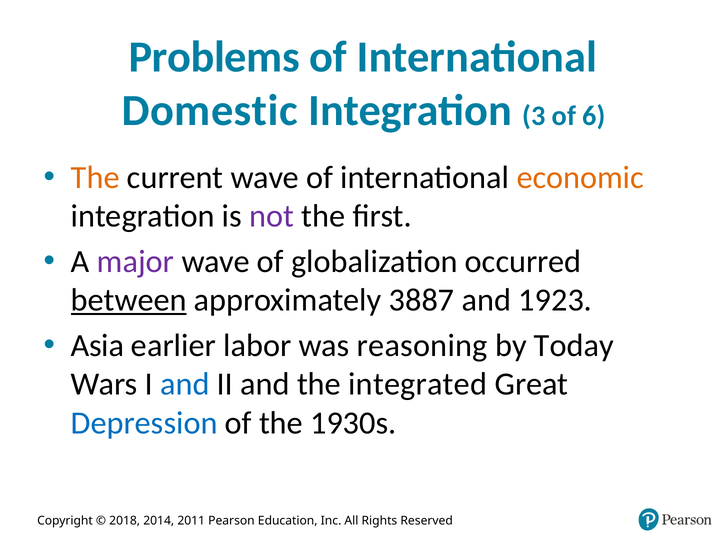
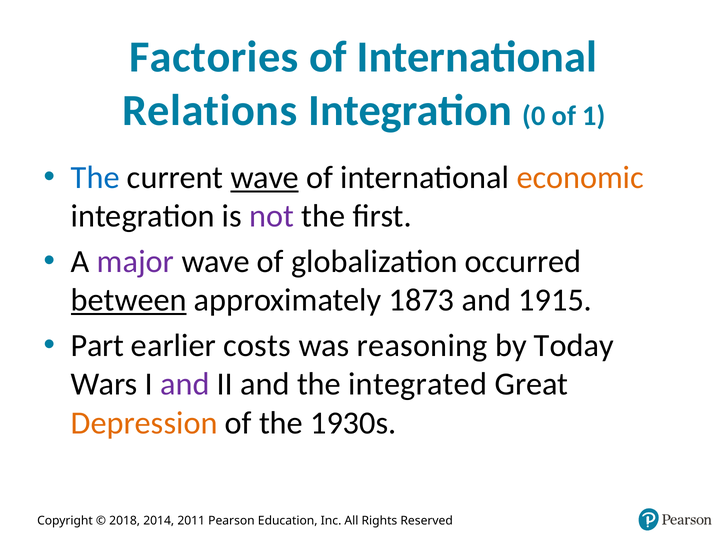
Problems: Problems -> Factories (214, 57)
Domestic: Domestic -> Relations (210, 111)
3: 3 -> 0 (534, 116)
6: 6 -> 1 (594, 116)
The colour: orange -> blue (95, 178)
wave underline: none -> present (265, 178)
3887: 3887 -> 1873 (422, 300)
1923: 1923 -> 1915 (555, 300)
Asia: Asia -> Part (97, 346)
labor: labor -> costs (257, 346)
and colour: blue -> purple (185, 384)
Depression colour: blue -> orange (144, 423)
